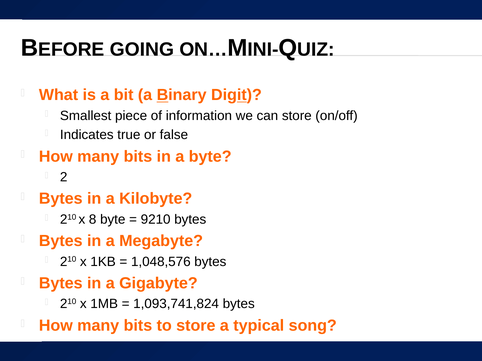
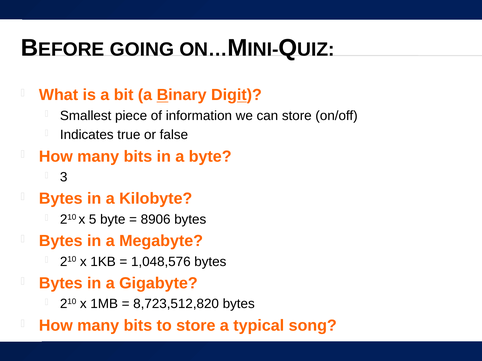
2: 2 -> 3 (64, 177)
8: 8 -> 5 (93, 220)
9210: 9210 -> 8906 (156, 220)
1,093,741,824: 1,093,741,824 -> 8,723,512,820 (176, 304)
